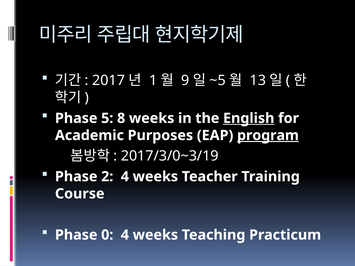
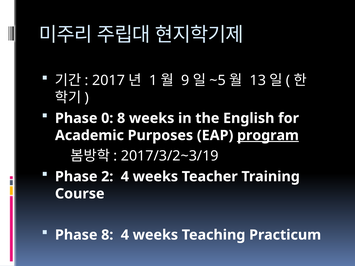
5: 5 -> 0 (107, 118)
English underline: present -> none (249, 118)
2017/3/0~3/19: 2017/3/0~3/19 -> 2017/3/2~3/19 (170, 156)
Phase 0: 0 -> 8 (107, 235)
